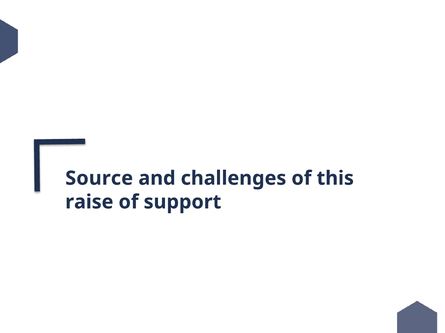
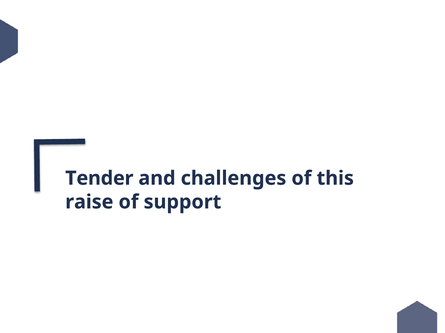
Source: Source -> Tender (99, 179)
